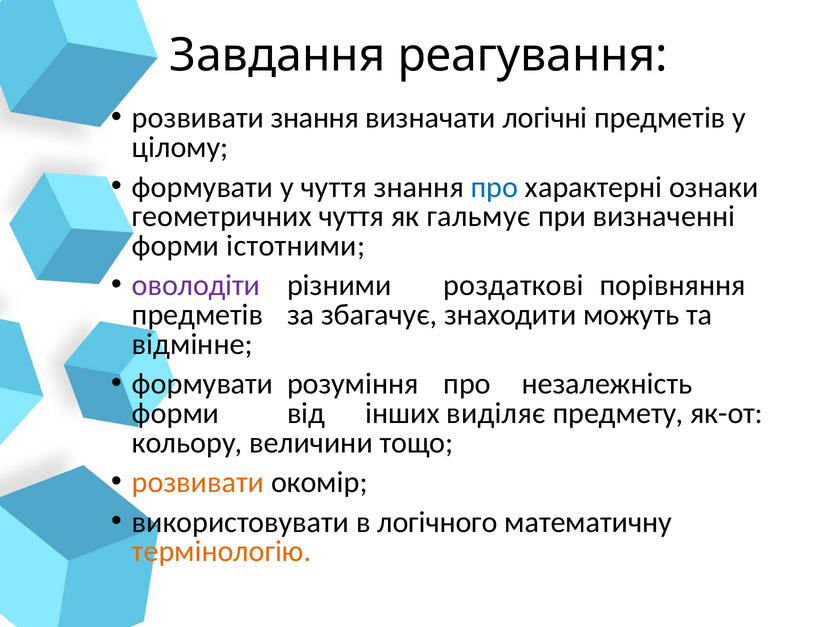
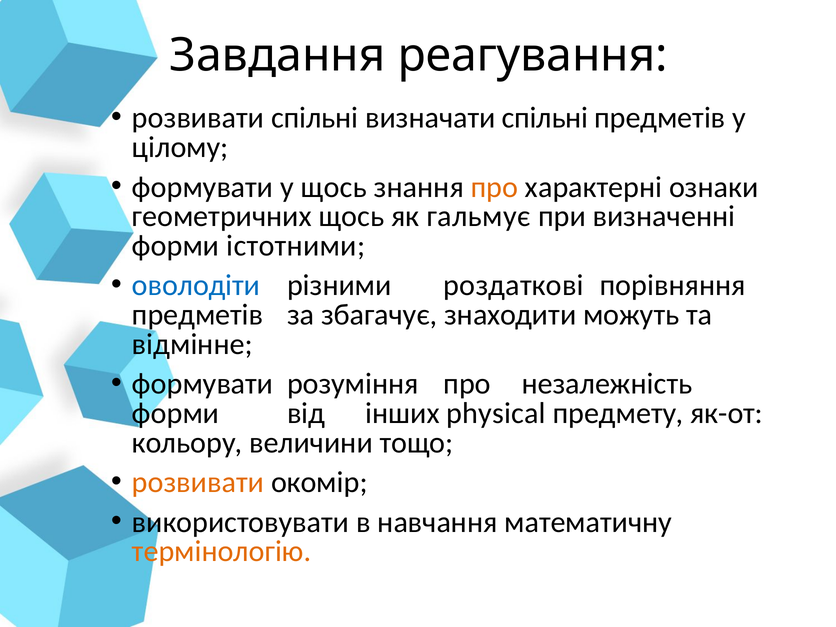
розвивати знання: знання -> спільні (315, 118)
визначати логічні: логічні -> спільні (545, 118)
у чуття: чуття -> щось (334, 187)
про colour: blue -> orange (494, 187)
геометричних чуття: чуття -> щось (351, 216)
оволодіти colour: purple -> blue (196, 286)
виділяє: виділяє -> physical (496, 413)
логічного: логічного -> навчання (437, 522)
